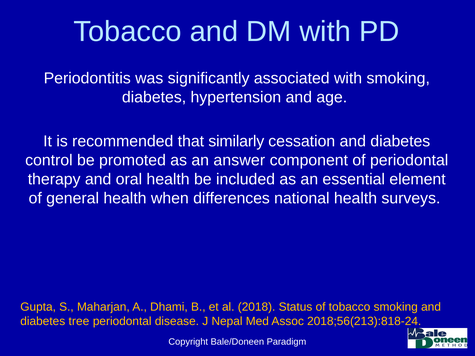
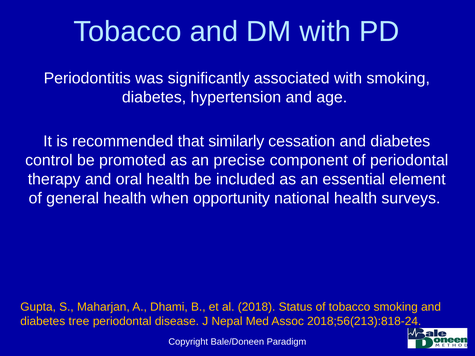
answer: answer -> precise (239, 161)
differences: differences -> opportunity (232, 199)
